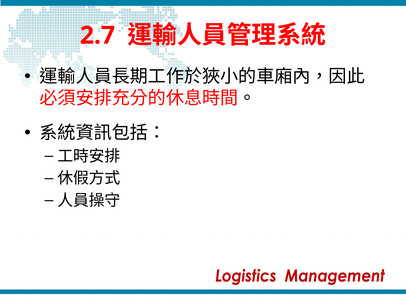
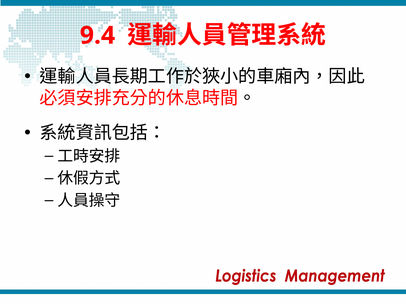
2.7: 2.7 -> 9.4 (97, 35)
